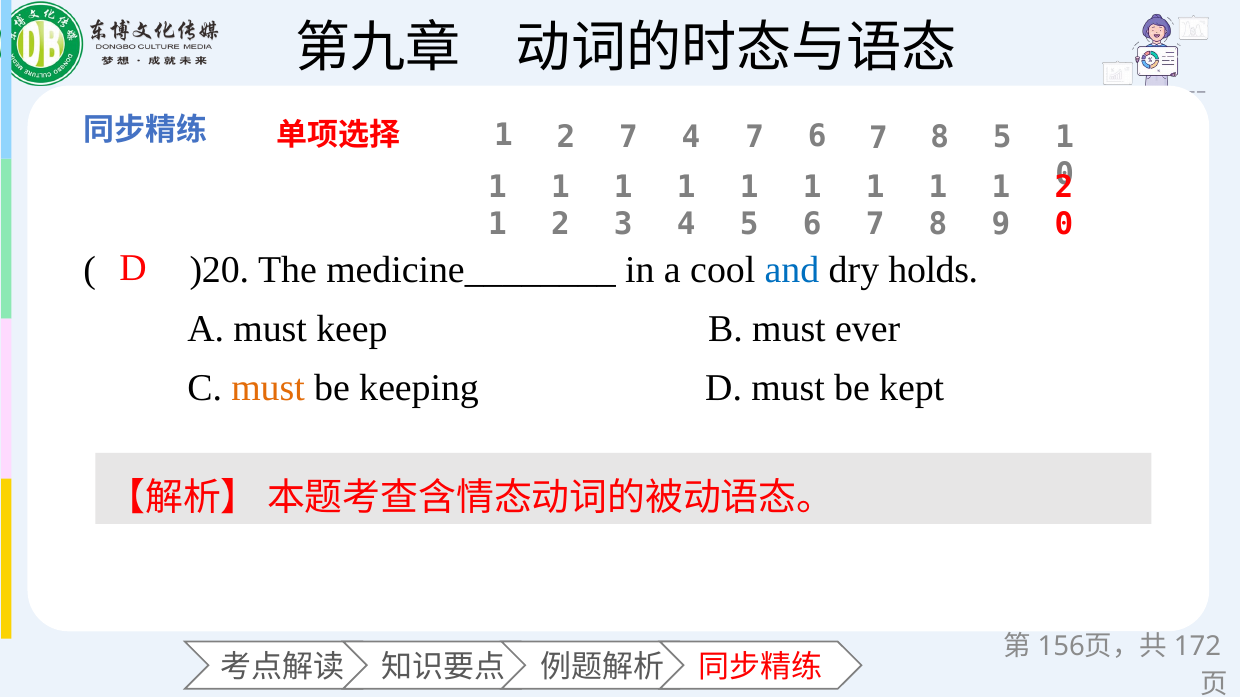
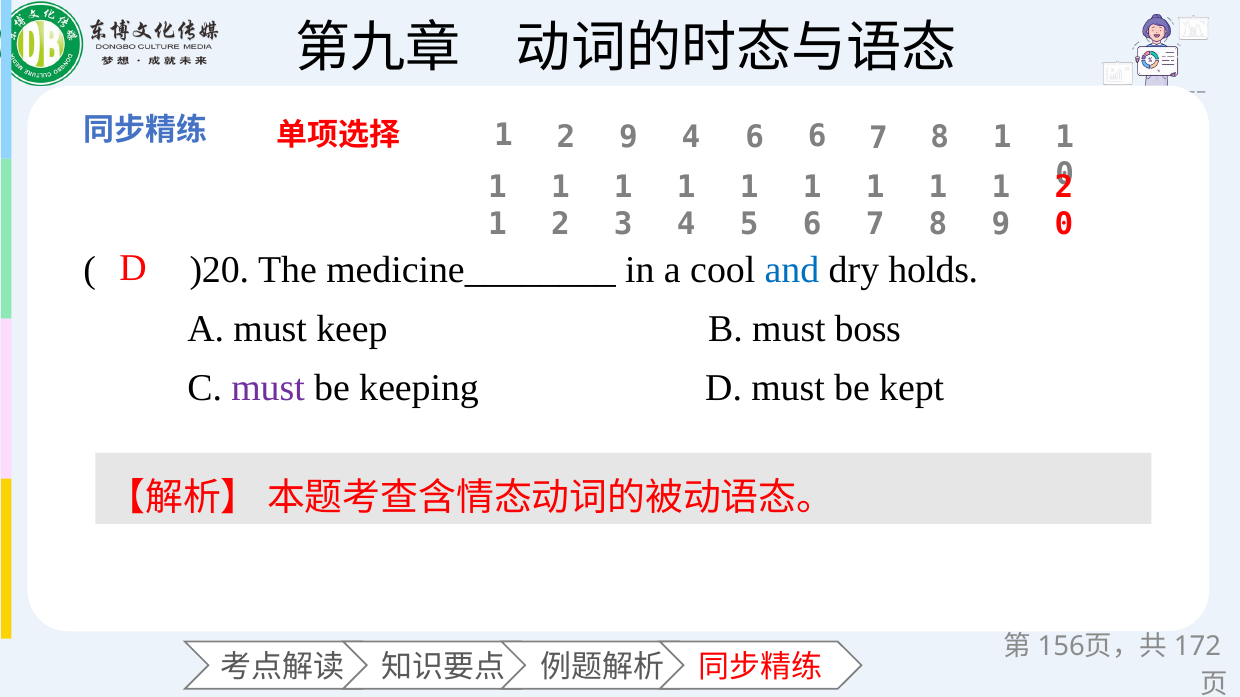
2 7: 7 -> 9 (629, 137)
4 7: 7 -> 6 (755, 137)
7 8 5: 5 -> 1 (1002, 137)
ever: ever -> boss (868, 329)
must colour: orange -> purple (268, 388)
